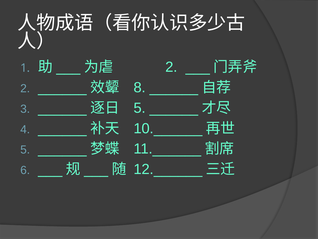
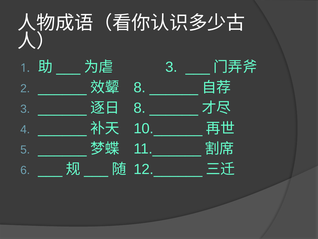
2: 2 -> 3 (171, 67)
5: 5 -> 8 (140, 108)
